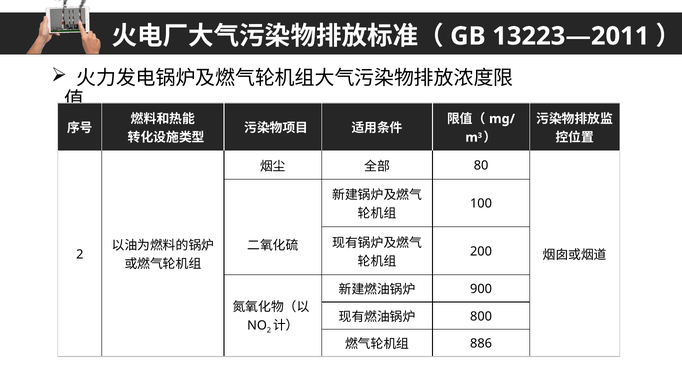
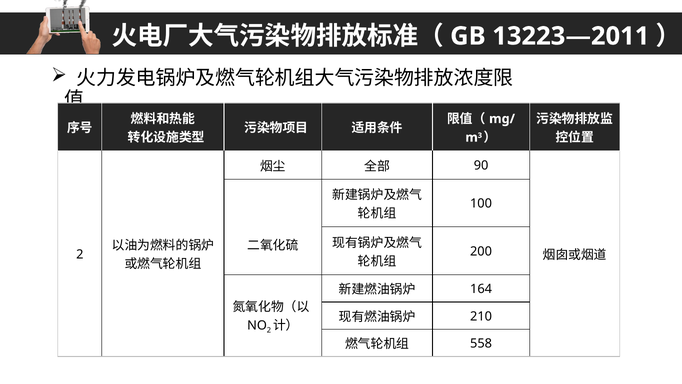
80: 80 -> 90 (481, 165)
900: 900 -> 164 (481, 289)
800: 800 -> 210 (481, 316)
886: 886 -> 558 (481, 343)
